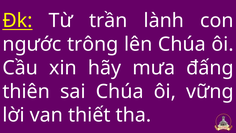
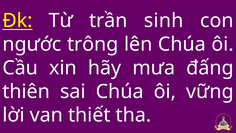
lành: lành -> sinh (164, 21)
